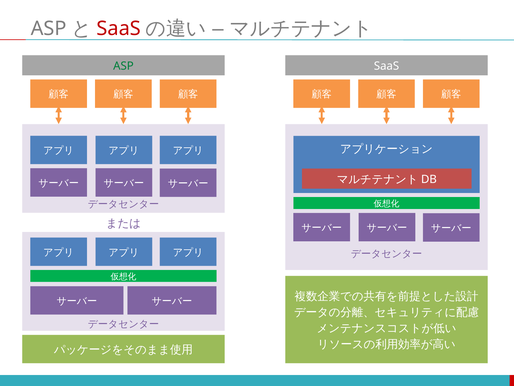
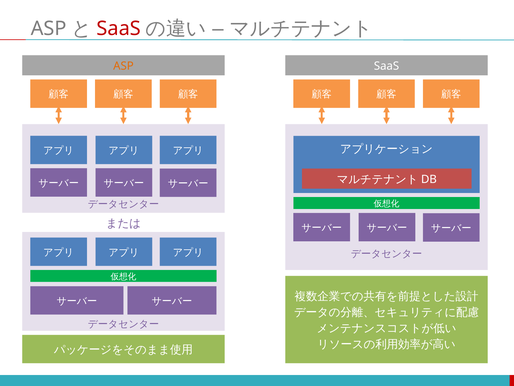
ASP colour: green -> orange (123, 66)
